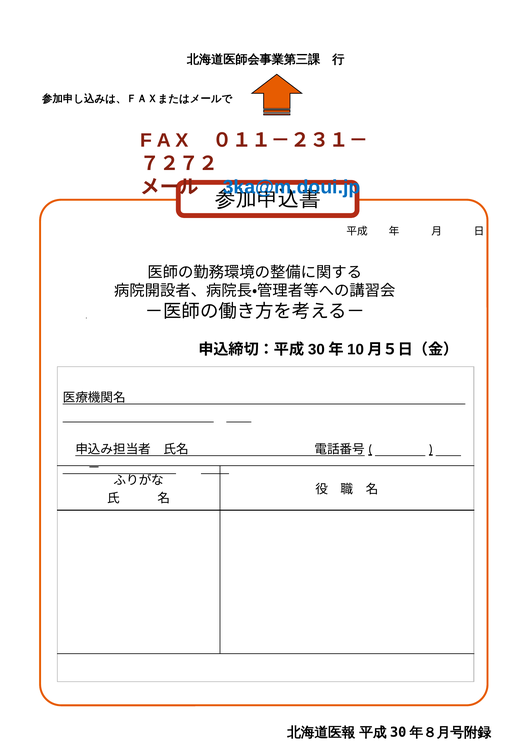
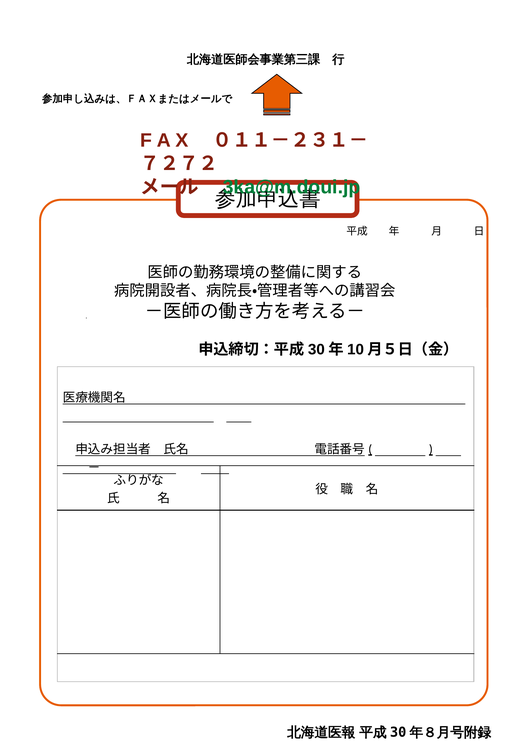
3ka@m.doui.jp colour: blue -> green (292, 187)
